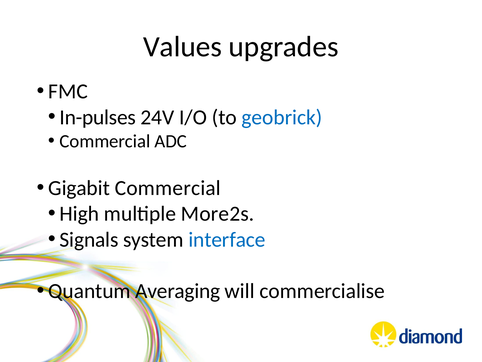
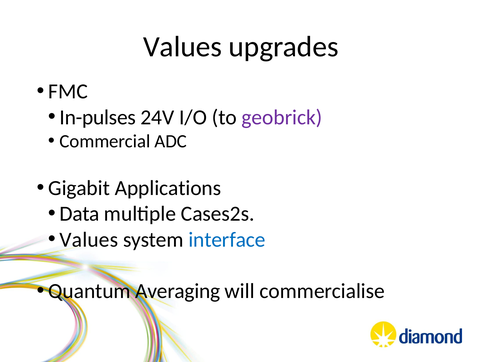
geobrick colour: blue -> purple (282, 117)
Gigabit Commercial: Commercial -> Applications (168, 188)
High: High -> Data (79, 214)
More2s: More2s -> Cases2s (218, 214)
Signals: Signals -> Values (89, 239)
